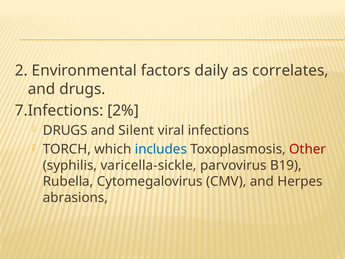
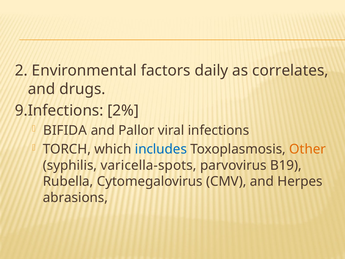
7.Infections: 7.Infections -> 9.Infections (59, 110)
DRUGS: DRUGS -> BIFIDA (65, 130)
Silent: Silent -> Pallor (136, 130)
Other colour: red -> orange (308, 149)
varicella-sickle: varicella-sickle -> varicella-spots (149, 165)
